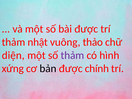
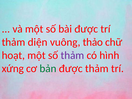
nhật: nhật -> diện (38, 42)
diện: diện -> hoạt (13, 55)
bản colour: black -> green (48, 69)
được chính: chính -> thảm (97, 69)
